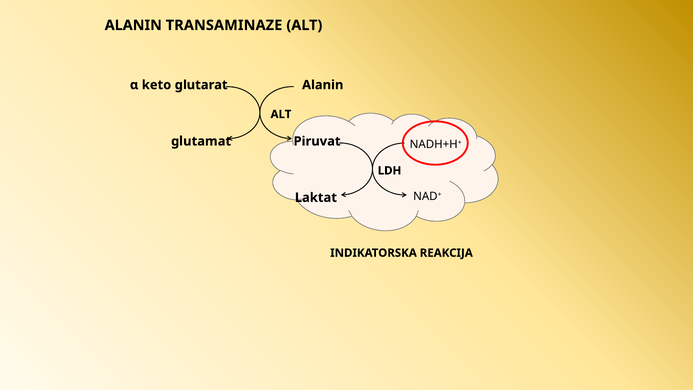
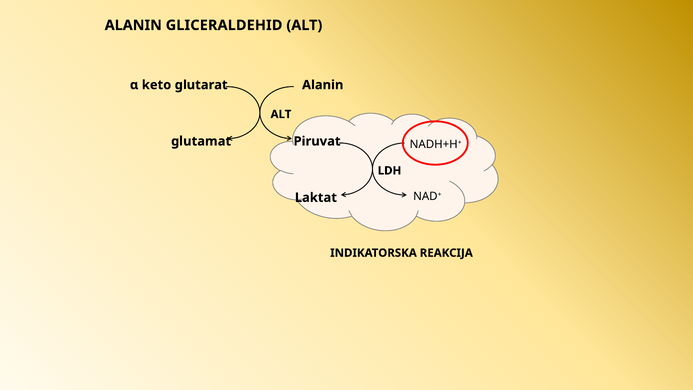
TRANSAMINAZE: TRANSAMINAZE -> GLICERALDEHID (224, 25)
